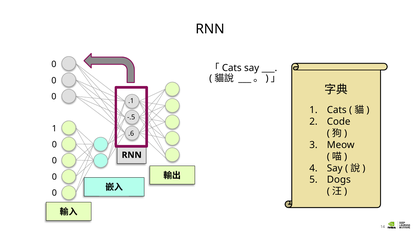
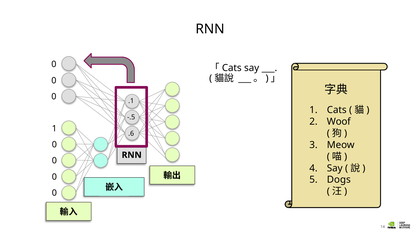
Code: Code -> Woof (339, 122)
